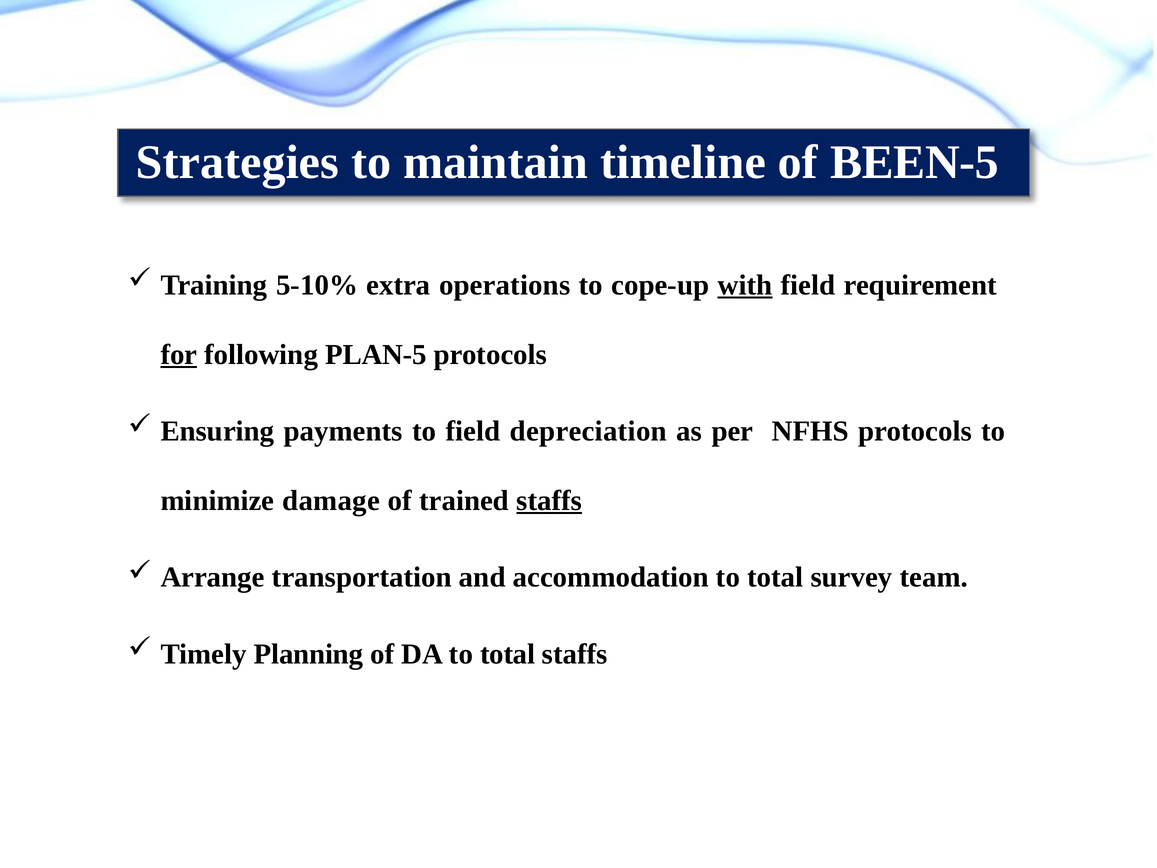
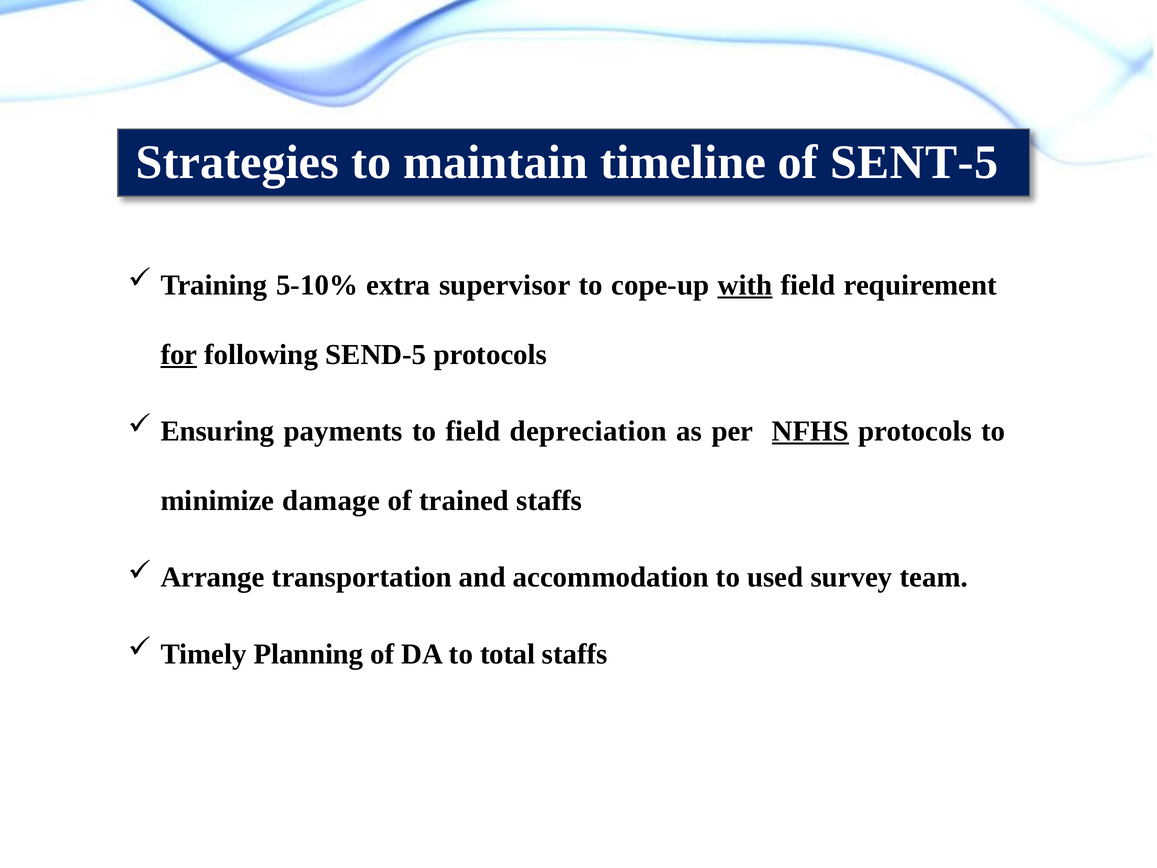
BEEN-5: BEEN-5 -> SENT-5 (914, 162)
operations: operations -> supervisor (505, 285)
PLAN-5: PLAN-5 -> SEND-5 (376, 354)
NFHS underline: none -> present (810, 431)
staffs underline: present -> none (549, 500)
accommodation to total: total -> used (775, 577)
